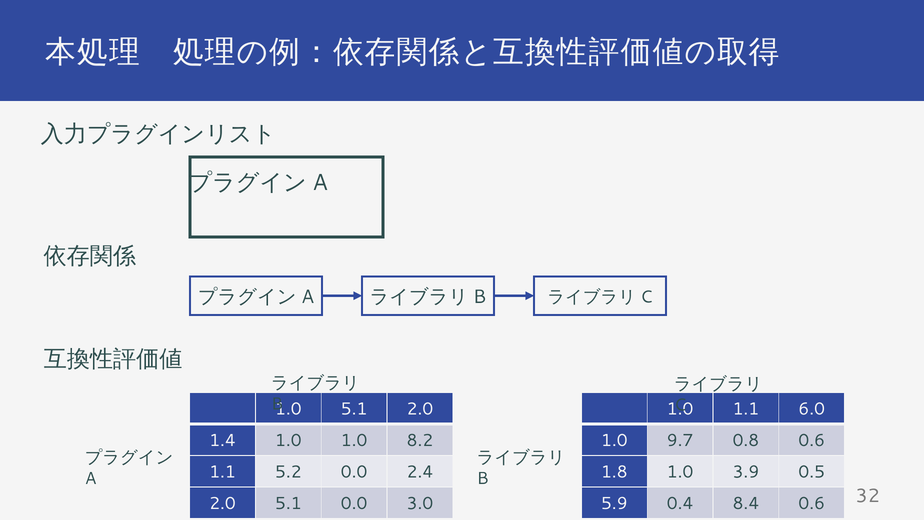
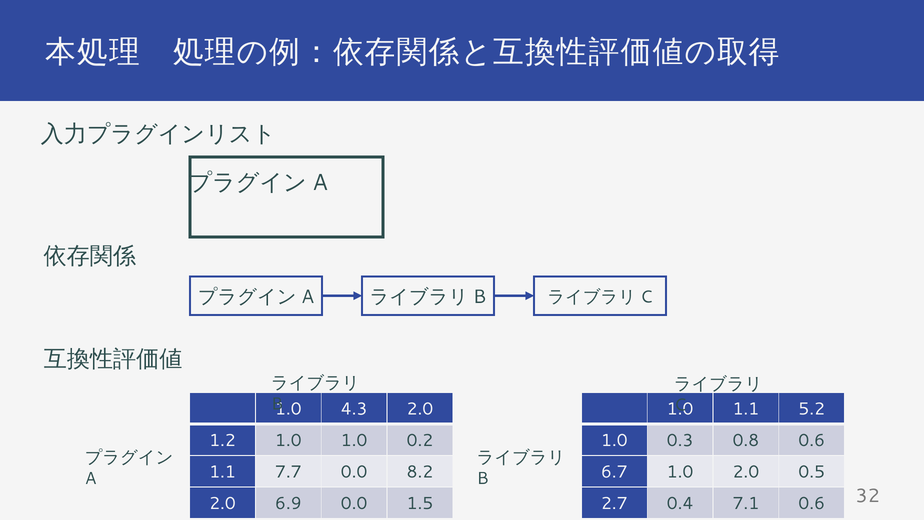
5.1: 5.1 -> 4.3 (354, 409)
6.0: 6.0 -> 5.2 (812, 409)
1.4: 1.4 -> 1.2 (222, 440)
8.2: 8.2 -> 0.2 (420, 440)
9.7: 9.7 -> 0.3 (680, 440)
5.2: 5.2 -> 7.7 (288, 472)
2.4: 2.4 -> 8.2 (420, 472)
1.8: 1.8 -> 6.7 (614, 472)
1.0 3.9: 3.9 -> 2.0 (746, 472)
2.0 5.1: 5.1 -> 6.9 (288, 503)
3.0: 3.0 -> 1.5 (420, 503)
5.9: 5.9 -> 2.7 (614, 503)
8.4: 8.4 -> 7.1 (746, 503)
